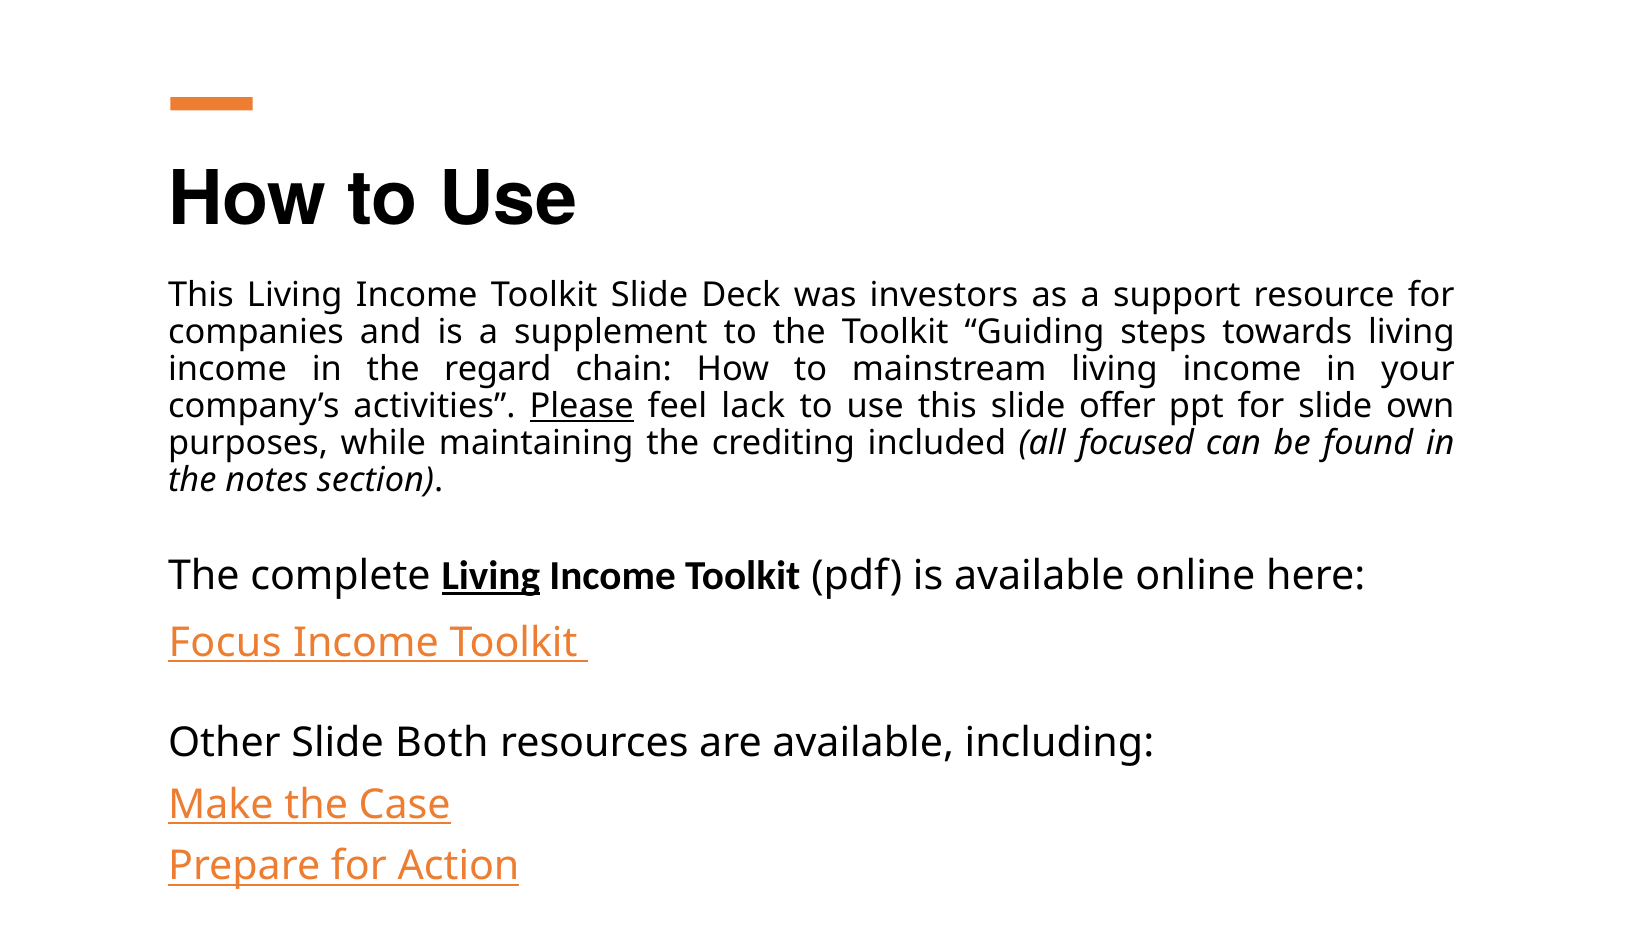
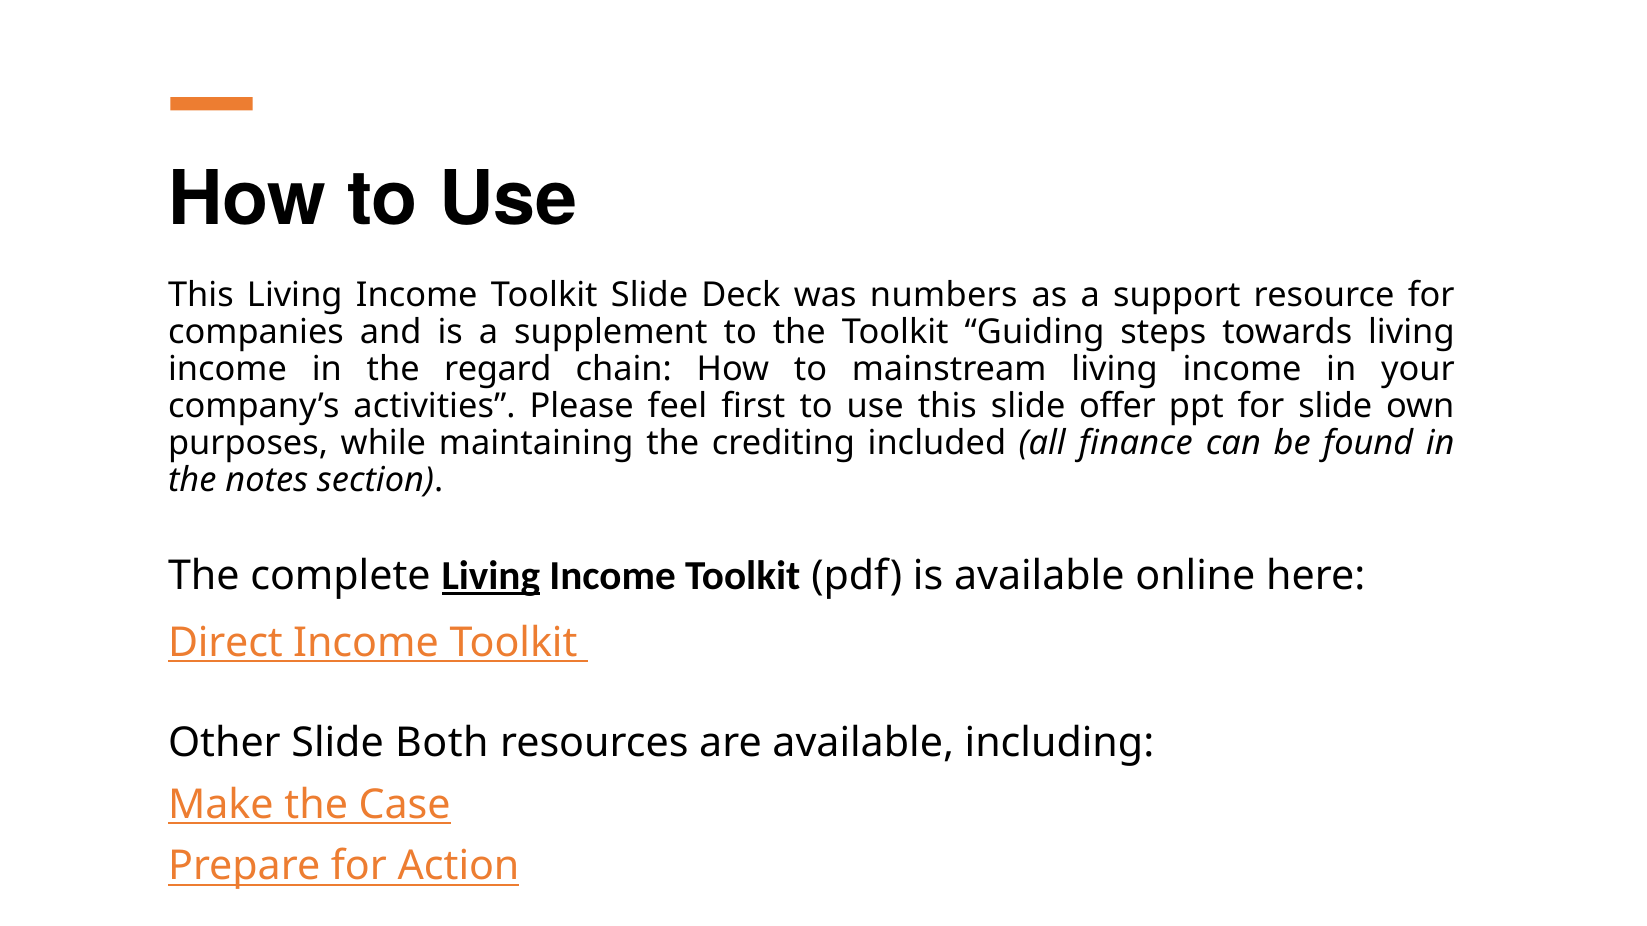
investors: investors -> numbers (944, 295)
Please underline: present -> none (582, 407)
lack: lack -> first (753, 407)
focused: focused -> finance (1136, 444)
Focus: Focus -> Direct (225, 643)
